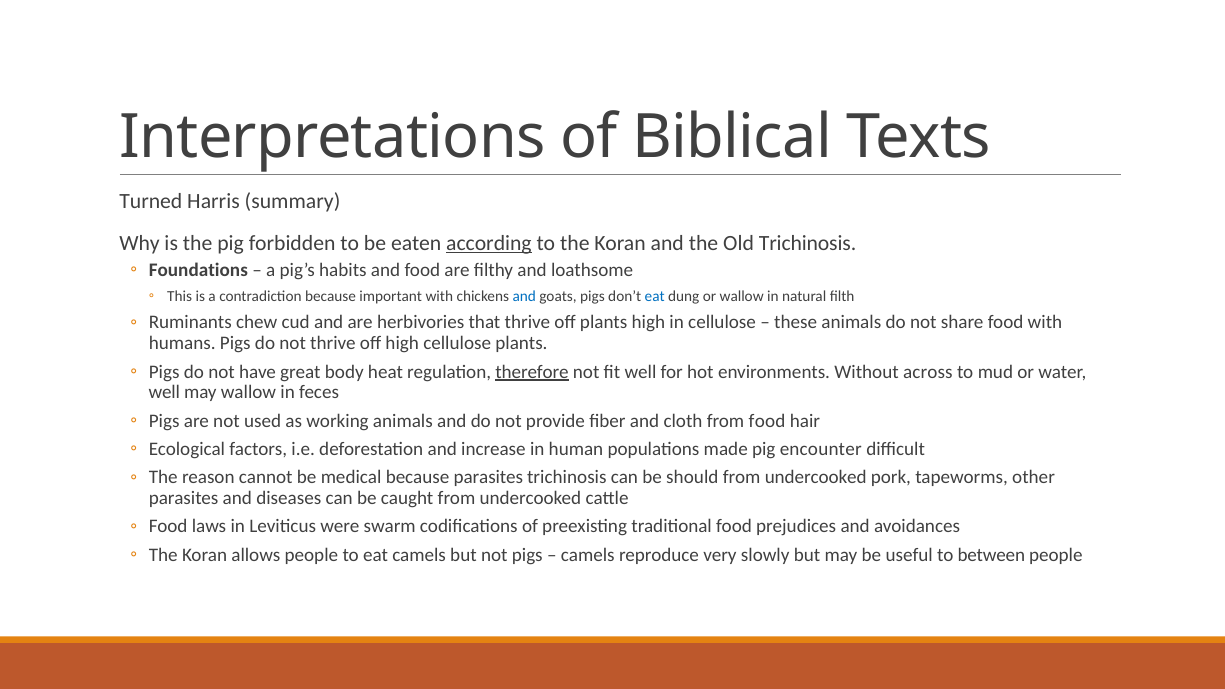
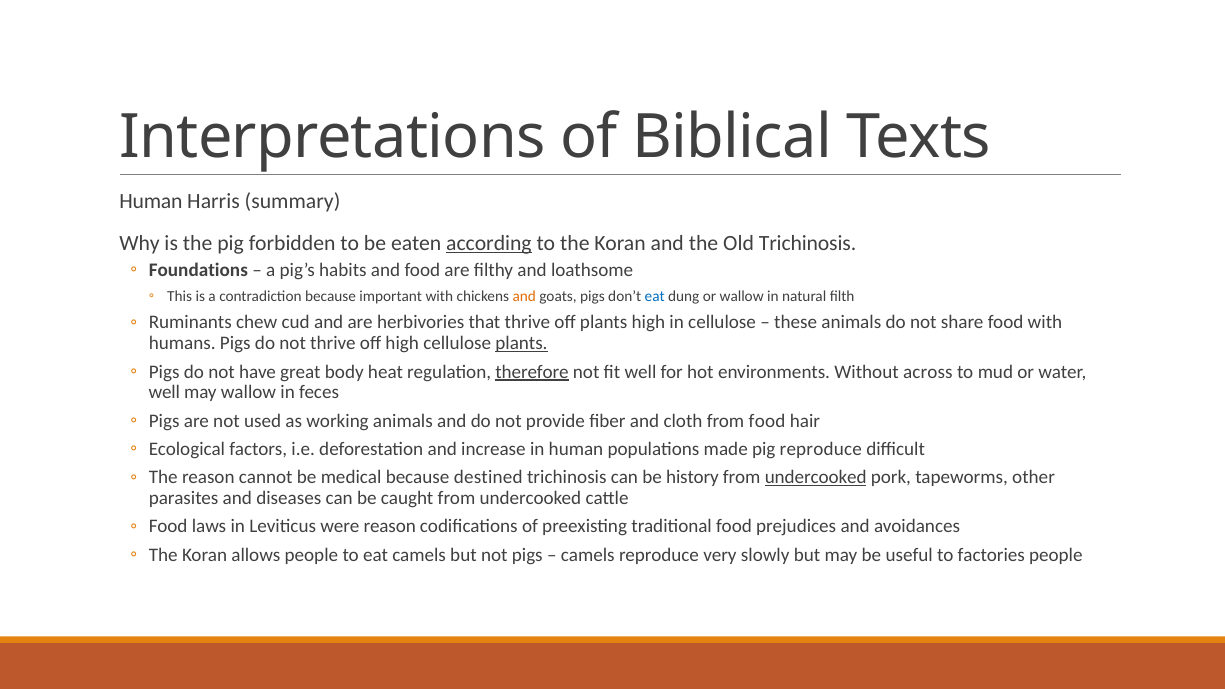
Turned: Turned -> Human (151, 202)
and colour: blue -> orange (524, 296)
plants underline: none -> present (522, 343)
pig encounter: encounter -> reproduce (821, 449)
because parasites: parasites -> destined (488, 478)
should: should -> history (692, 478)
undercooked underline: none -> present (816, 478)
were swarm: swarm -> reason (390, 527)
between: between -> factories (991, 555)
